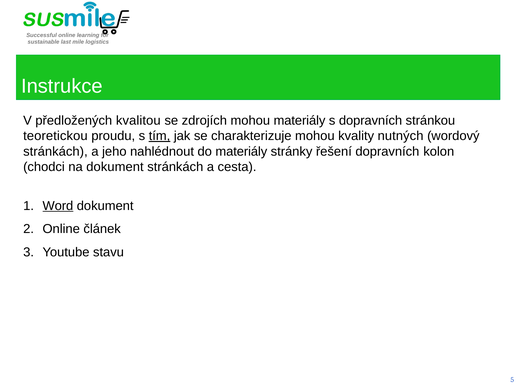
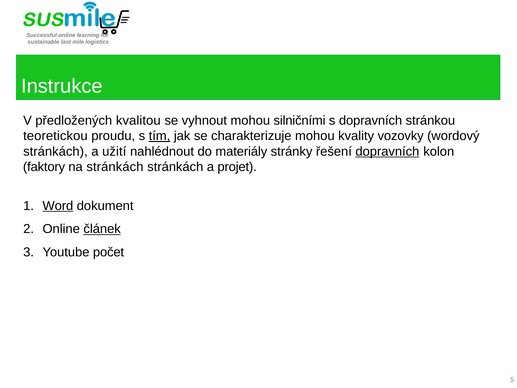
zdrojích: zdrojích -> vyhnout (204, 120)
mohou materiály: materiály -> silničními (300, 120)
nutných: nutných -> vozovky (401, 136)
jeho: jeho -> užití (114, 151)
dopravních underline: none -> present (387, 151)
chodci: chodci -> faktory (44, 167)
na dokument: dokument -> stránkách (115, 167)
cesta: cesta -> projet (237, 167)
článek underline: none -> present (102, 229)
stavu: stavu -> počet (109, 252)
